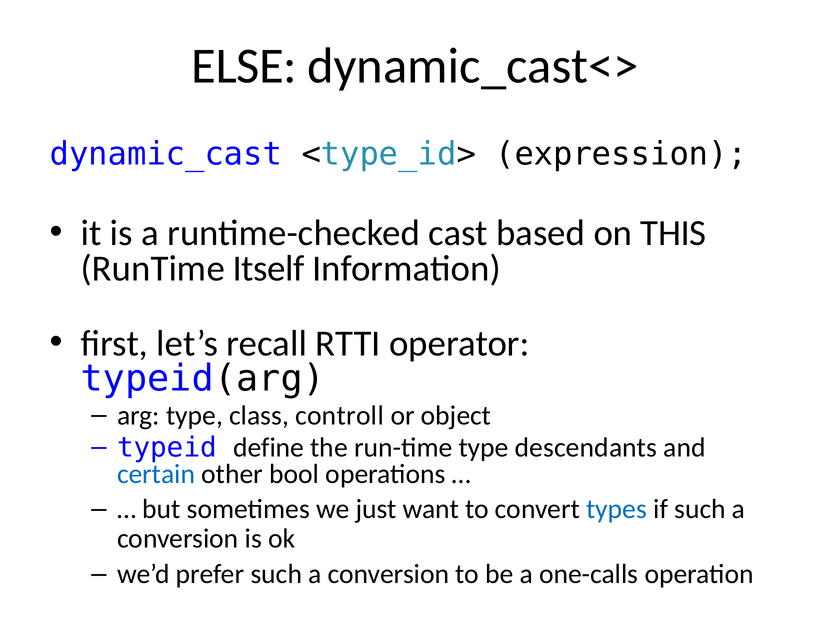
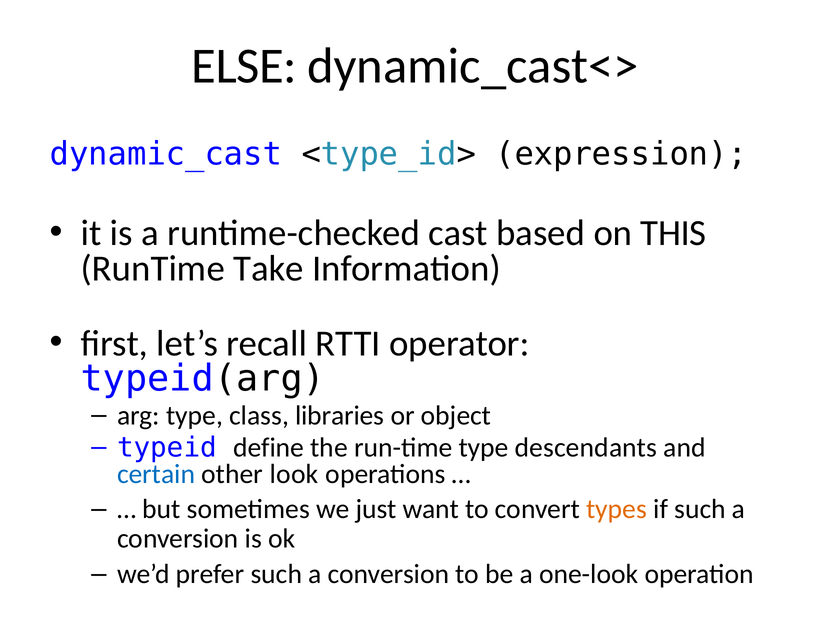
Itself: Itself -> Take (268, 268)
controll: controll -> libraries (340, 415)
bool: bool -> look (294, 474)
types colour: blue -> orange (617, 509)
one-calls: one-calls -> one-look (589, 574)
